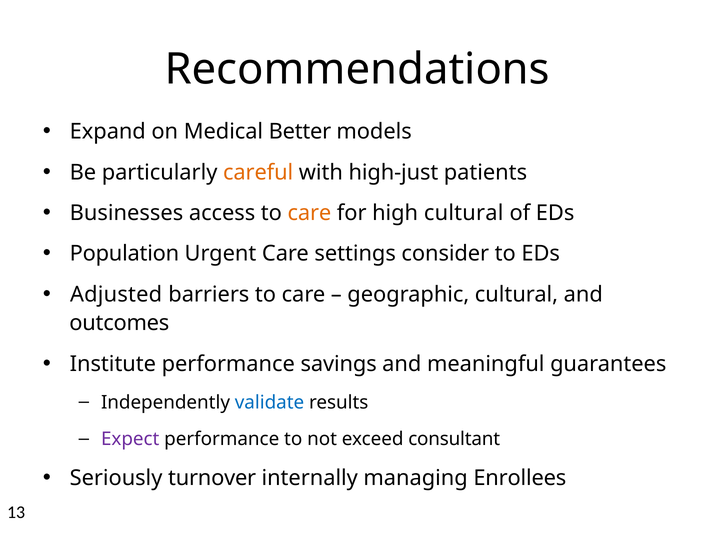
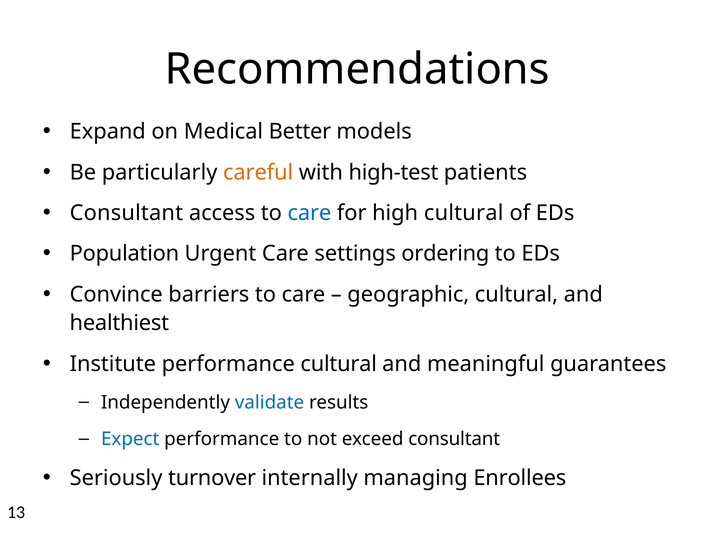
high-just: high-just -> high-test (393, 172)
Businesses: Businesses -> Consultant (126, 213)
care colour: orange -> blue (309, 213)
consider: consider -> ordering (445, 254)
Adjusted: Adjusted -> Convince (116, 295)
outcomes: outcomes -> healthiest (119, 323)
performance savings: savings -> cultural (339, 364)
Expect colour: purple -> blue (130, 439)
